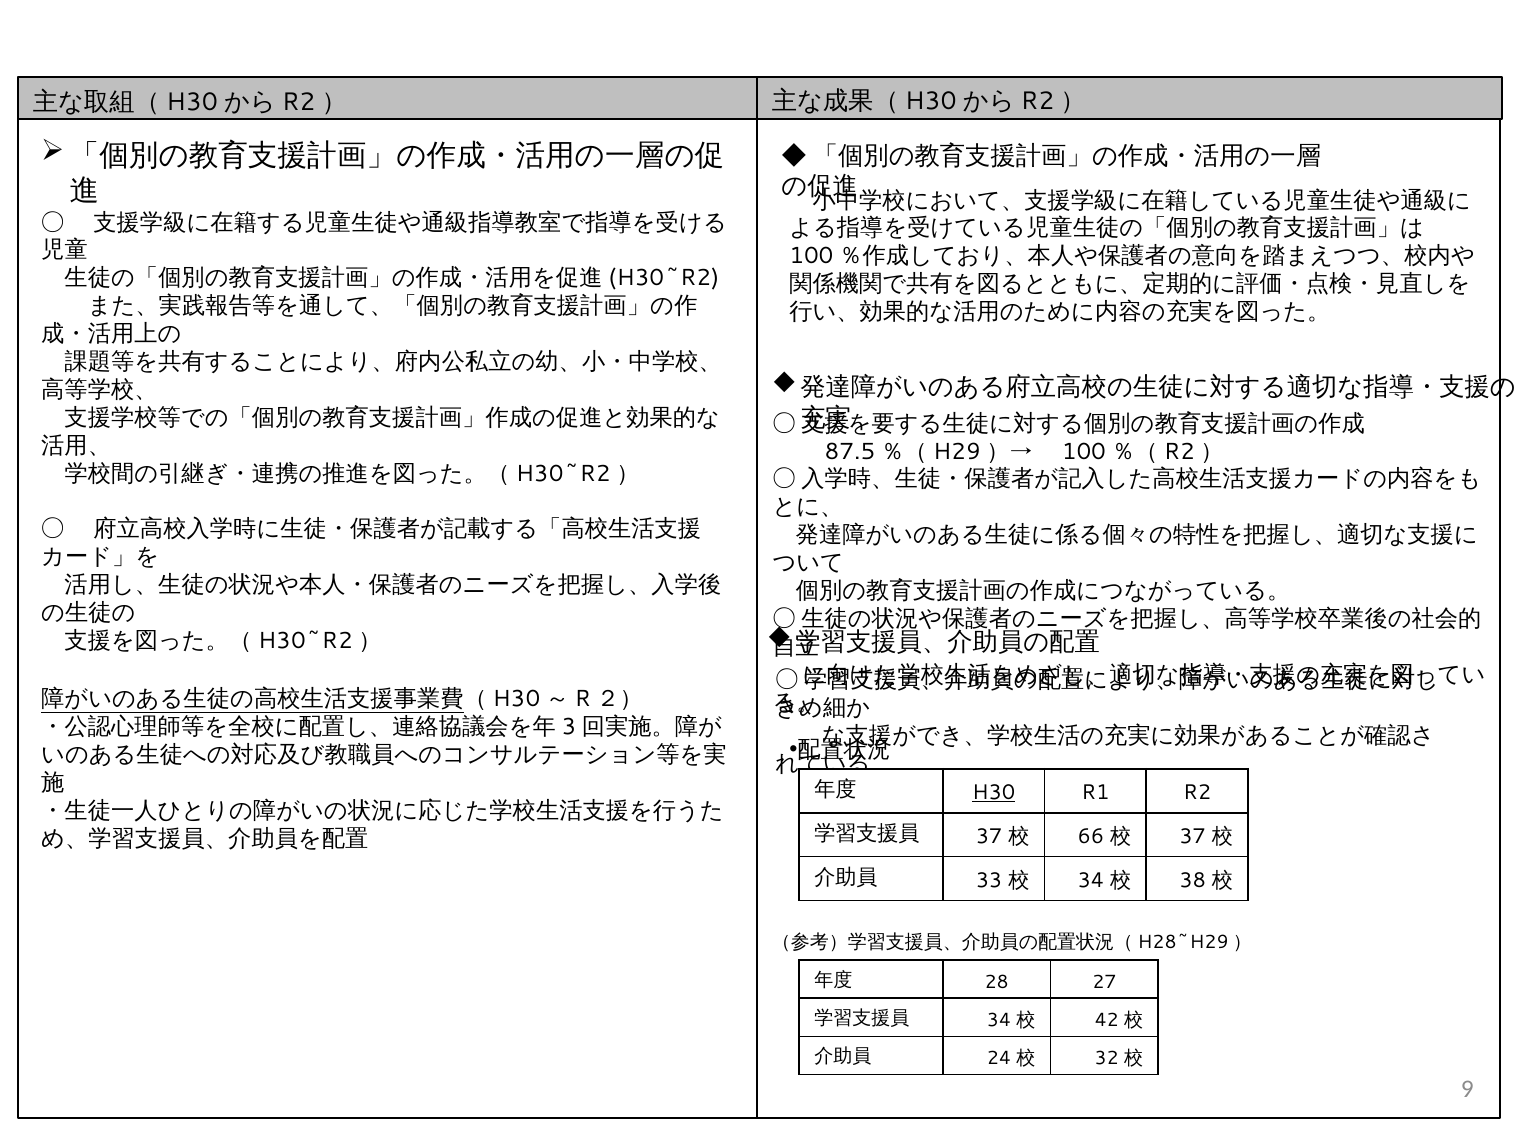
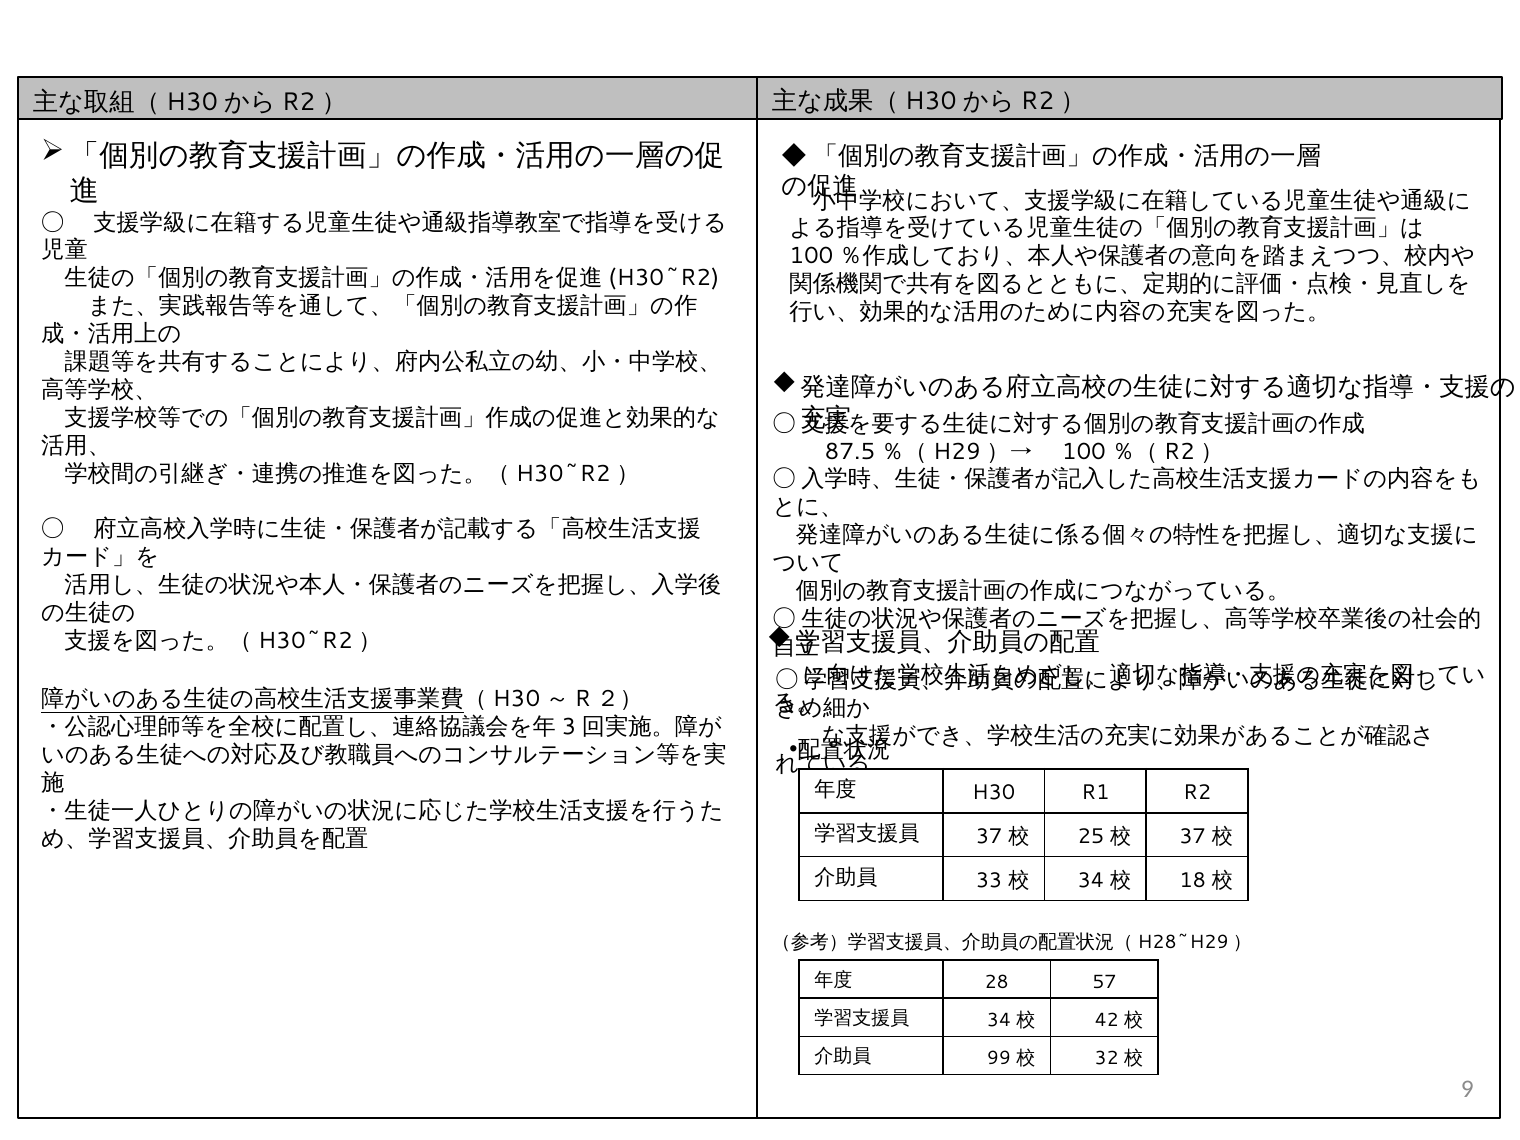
H30 underline: present -> none (994, 793)
66: 66 -> 25 (1091, 836)
38: 38 -> 18 (1193, 880)
27: 27 -> 57 (1104, 982)
24: 24 -> 99 (999, 1059)
